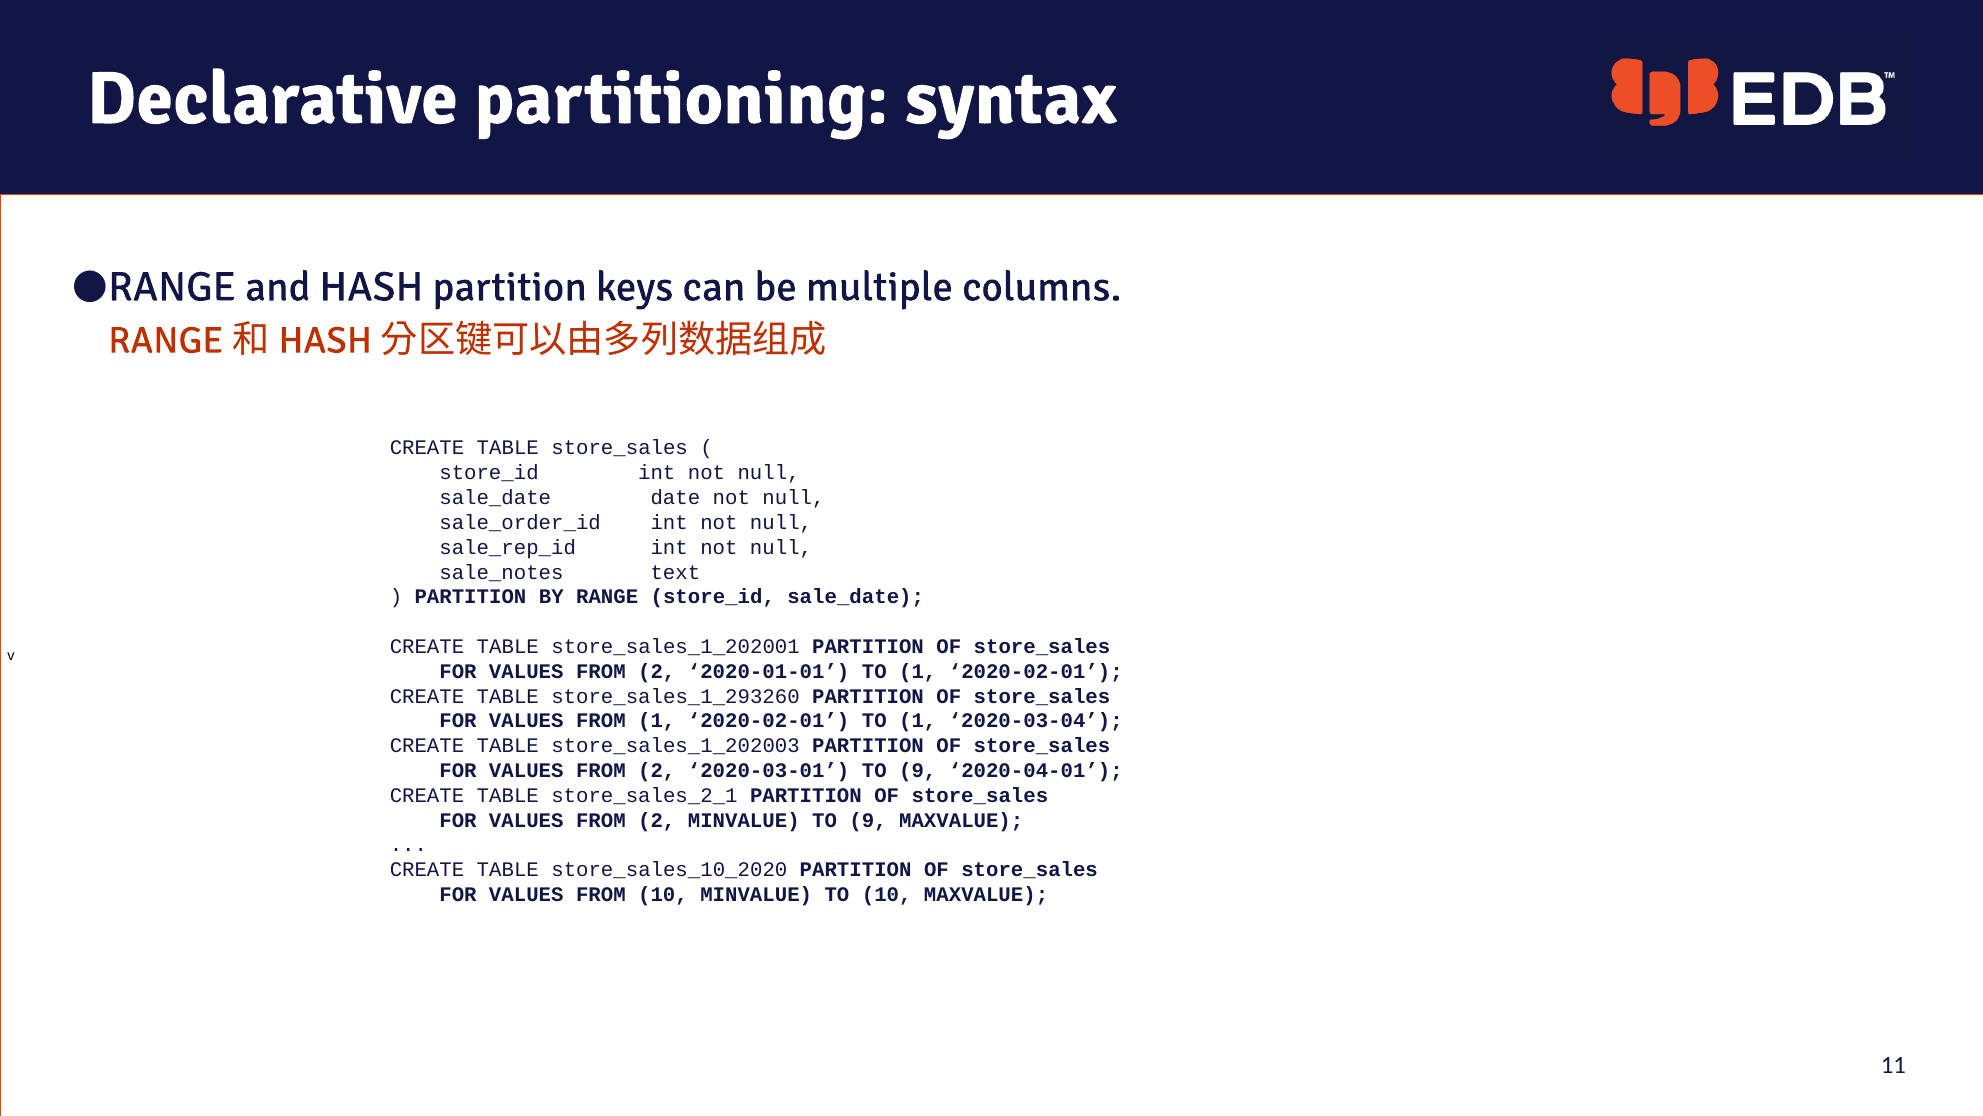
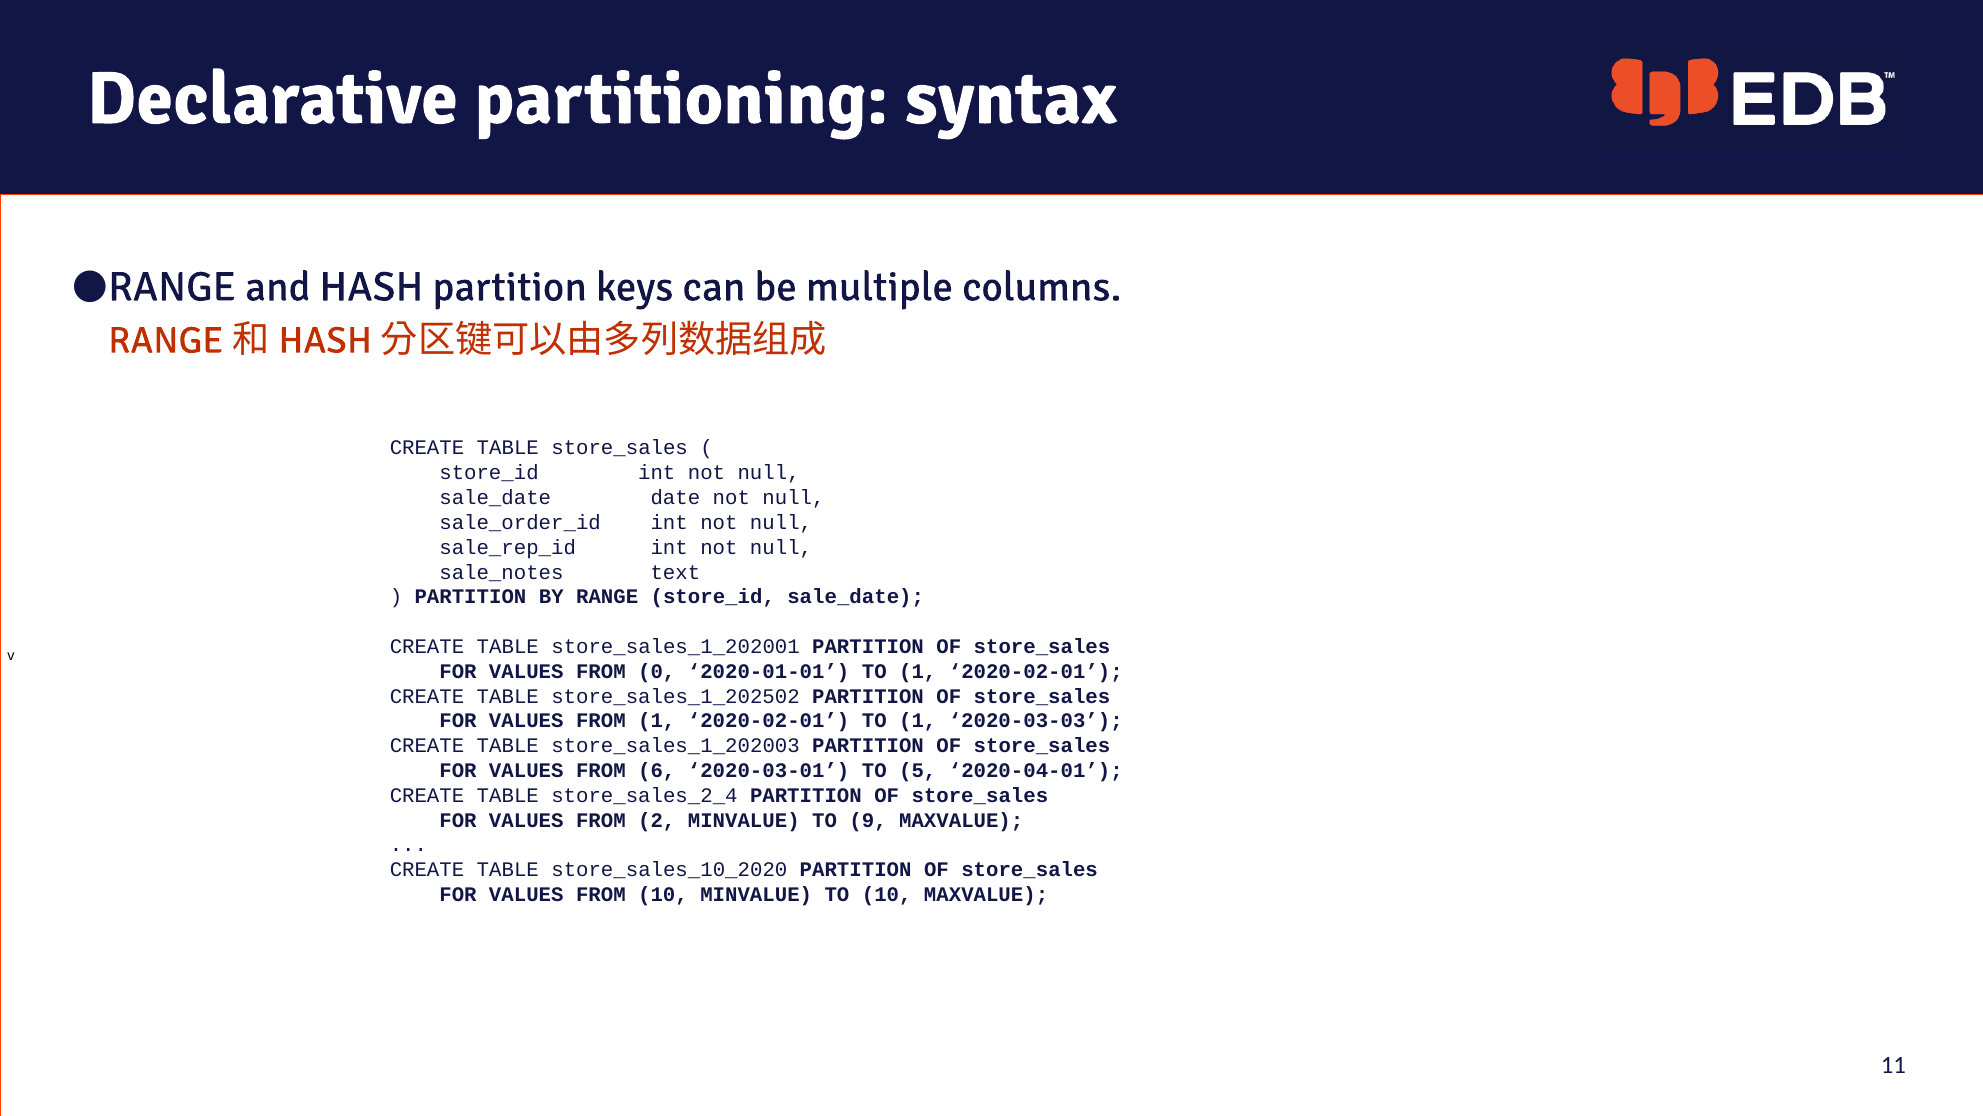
2: 2 -> 0 (657, 671)
store_sales_1_293260: store_sales_1_293260 -> store_sales_1_202502 (676, 696)
2020-03-04: 2020-03-04 -> 2020-03-03 (1036, 721)
2: 2 -> 6 (657, 770)
2020-03-01 TO 9: 9 -> 5 (918, 770)
store_sales_2_1: store_sales_2_1 -> store_sales_2_4 (644, 795)
